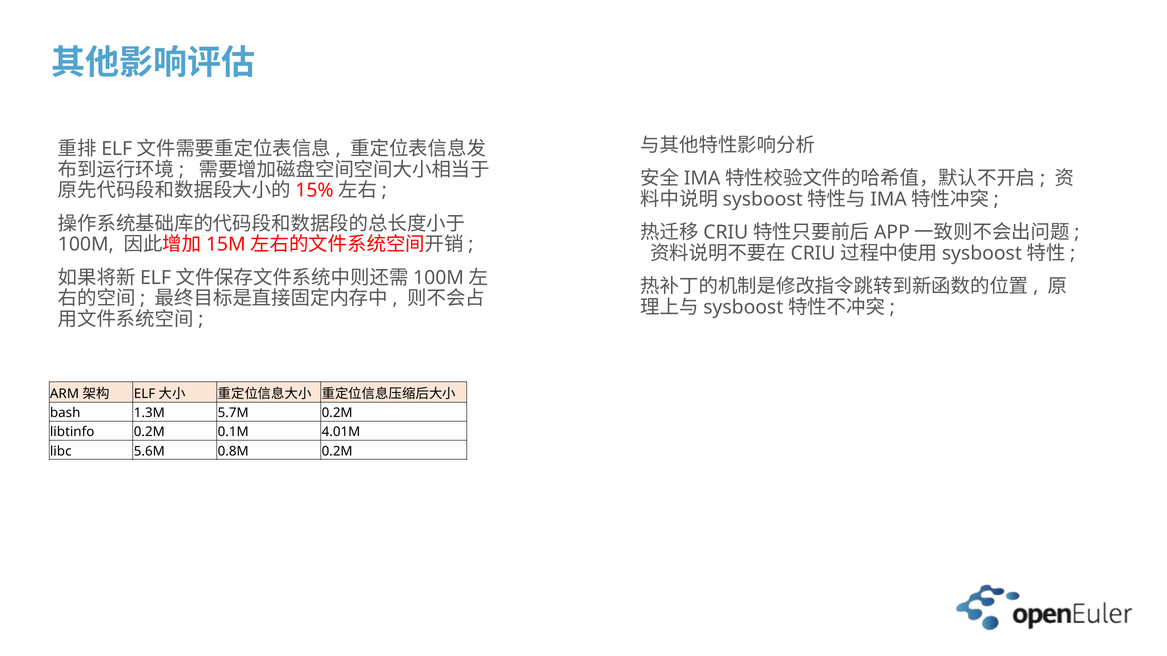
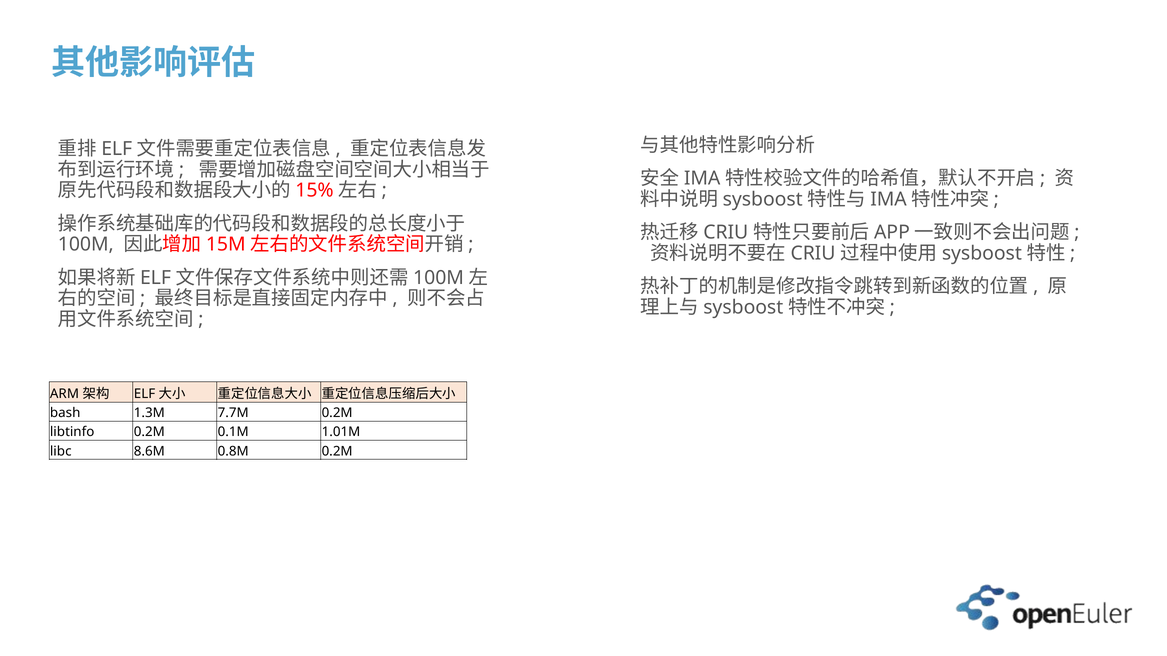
5.7M: 5.7M -> 7.7M (233, 413)
4.01M: 4.01M -> 1.01M (341, 432)
5.6M: 5.6M -> 8.6M (149, 451)
